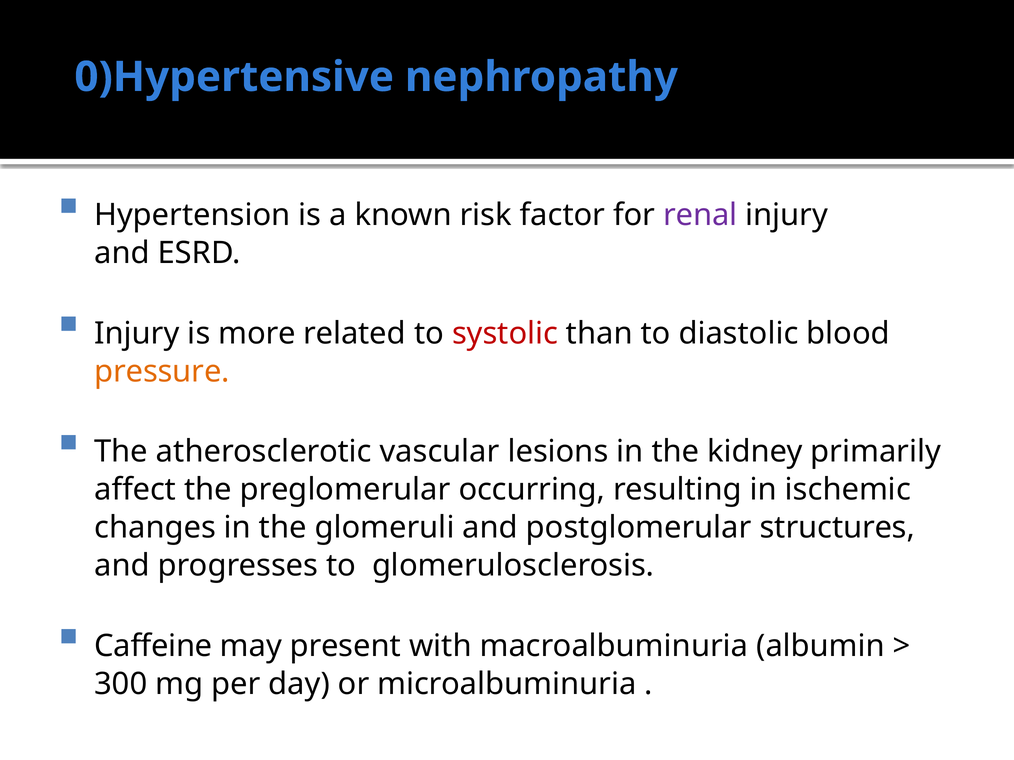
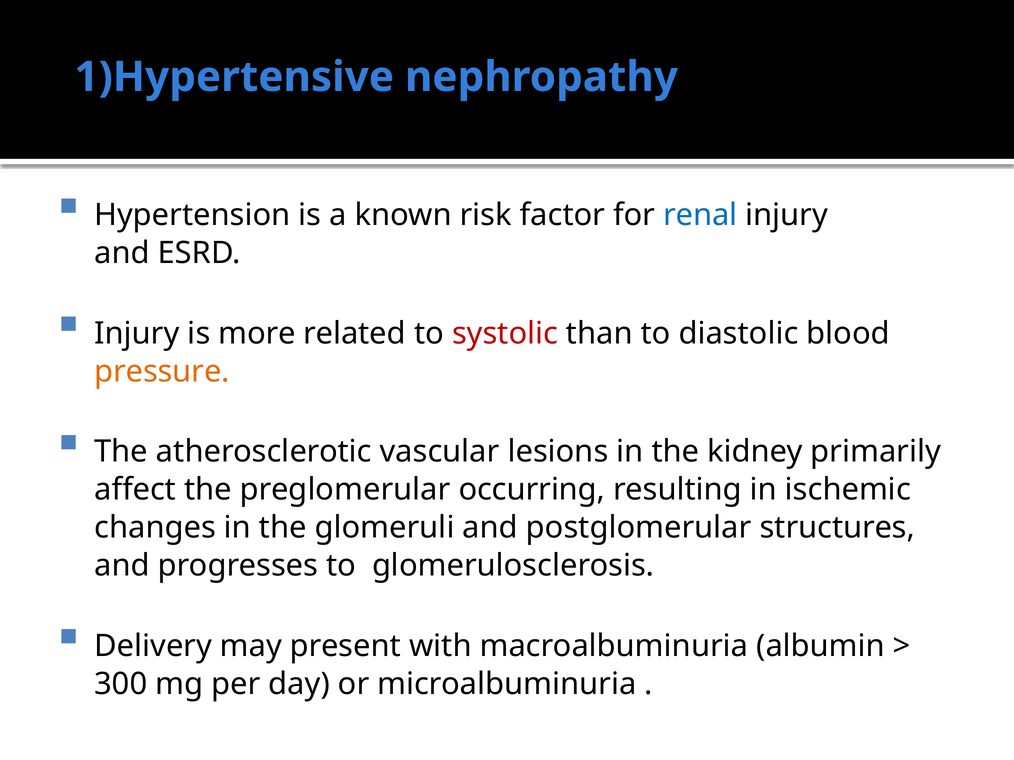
0)Hypertensive: 0)Hypertensive -> 1)Hypertensive (234, 77)
renal colour: purple -> blue (700, 215)
Caffeine: Caffeine -> Delivery (153, 646)
